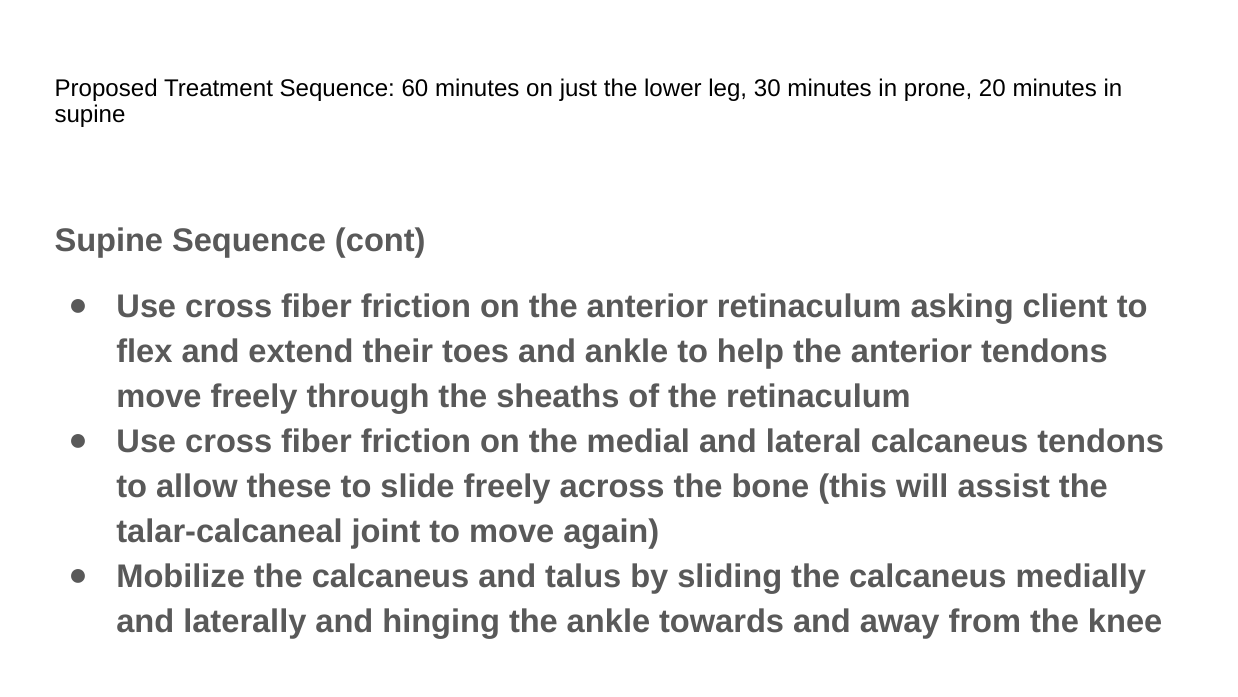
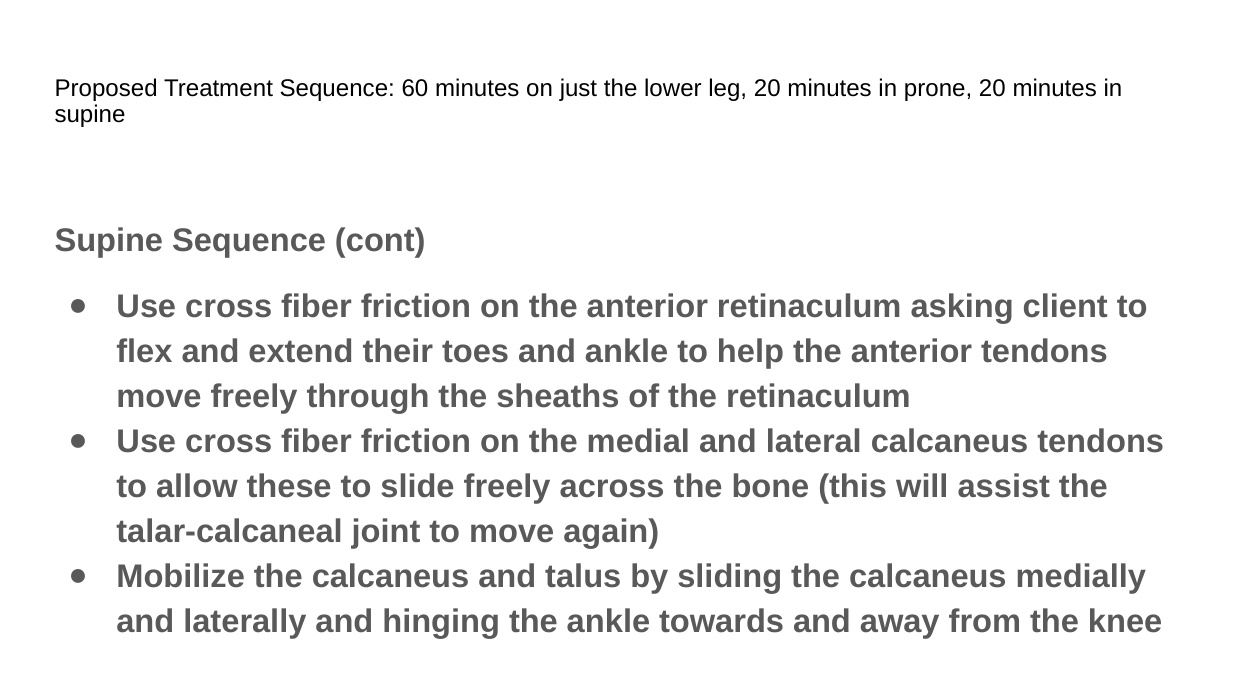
leg 30: 30 -> 20 (767, 89)
